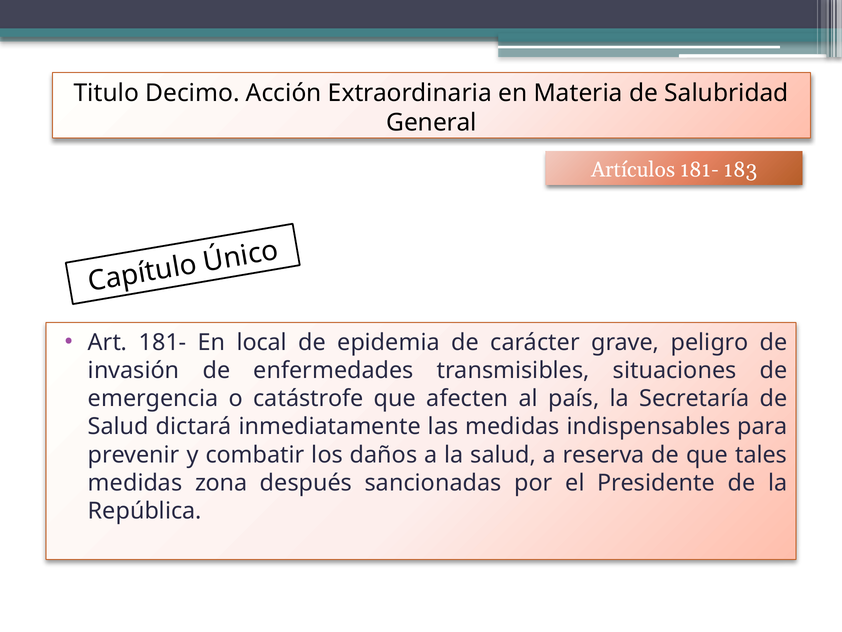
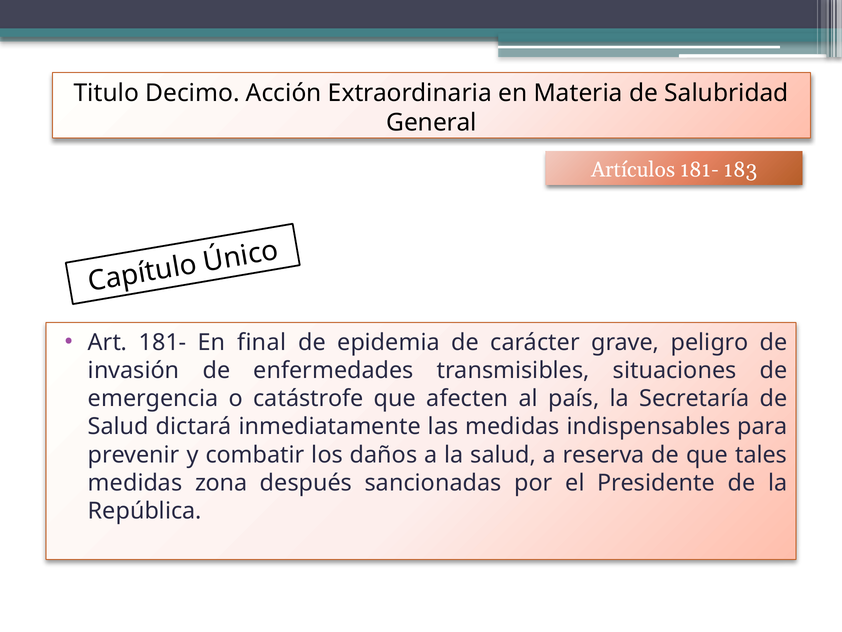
local: local -> final (262, 342)
